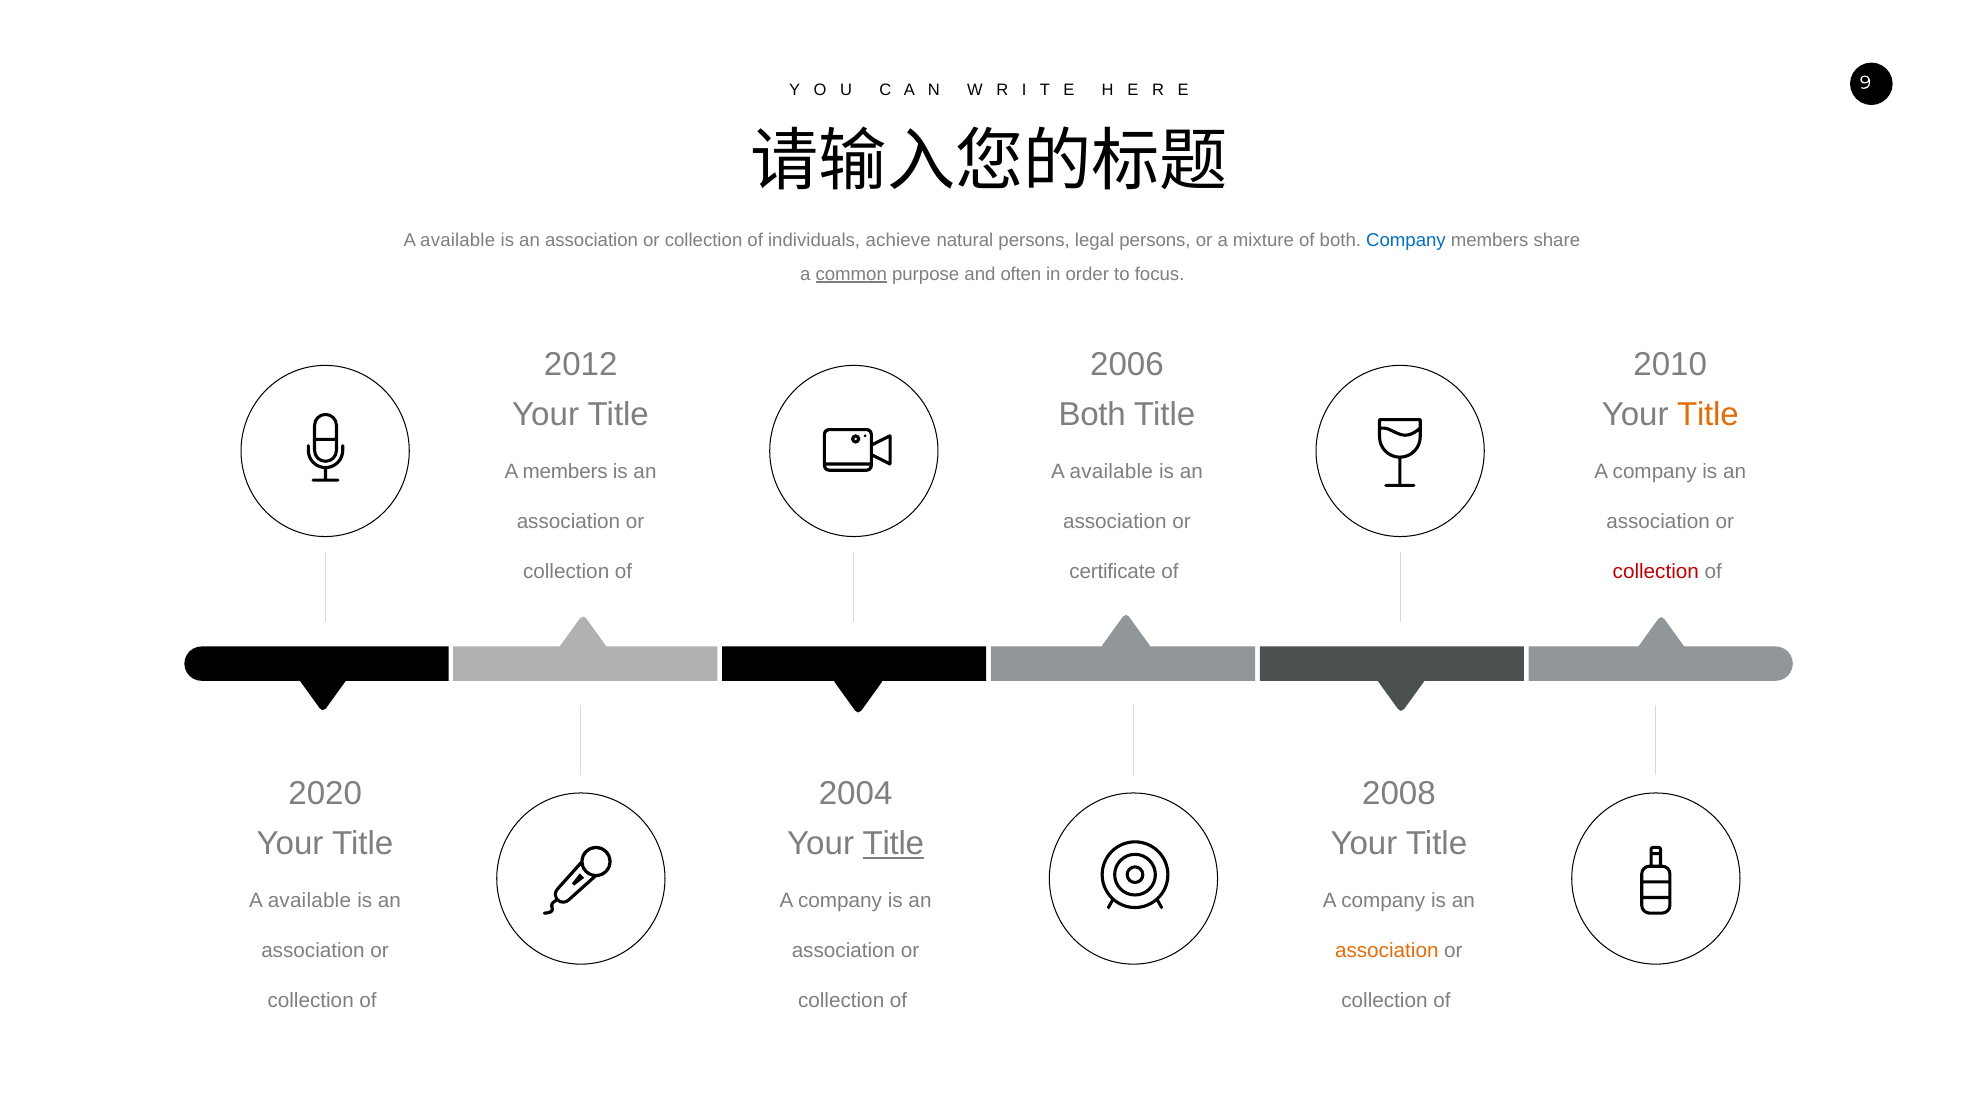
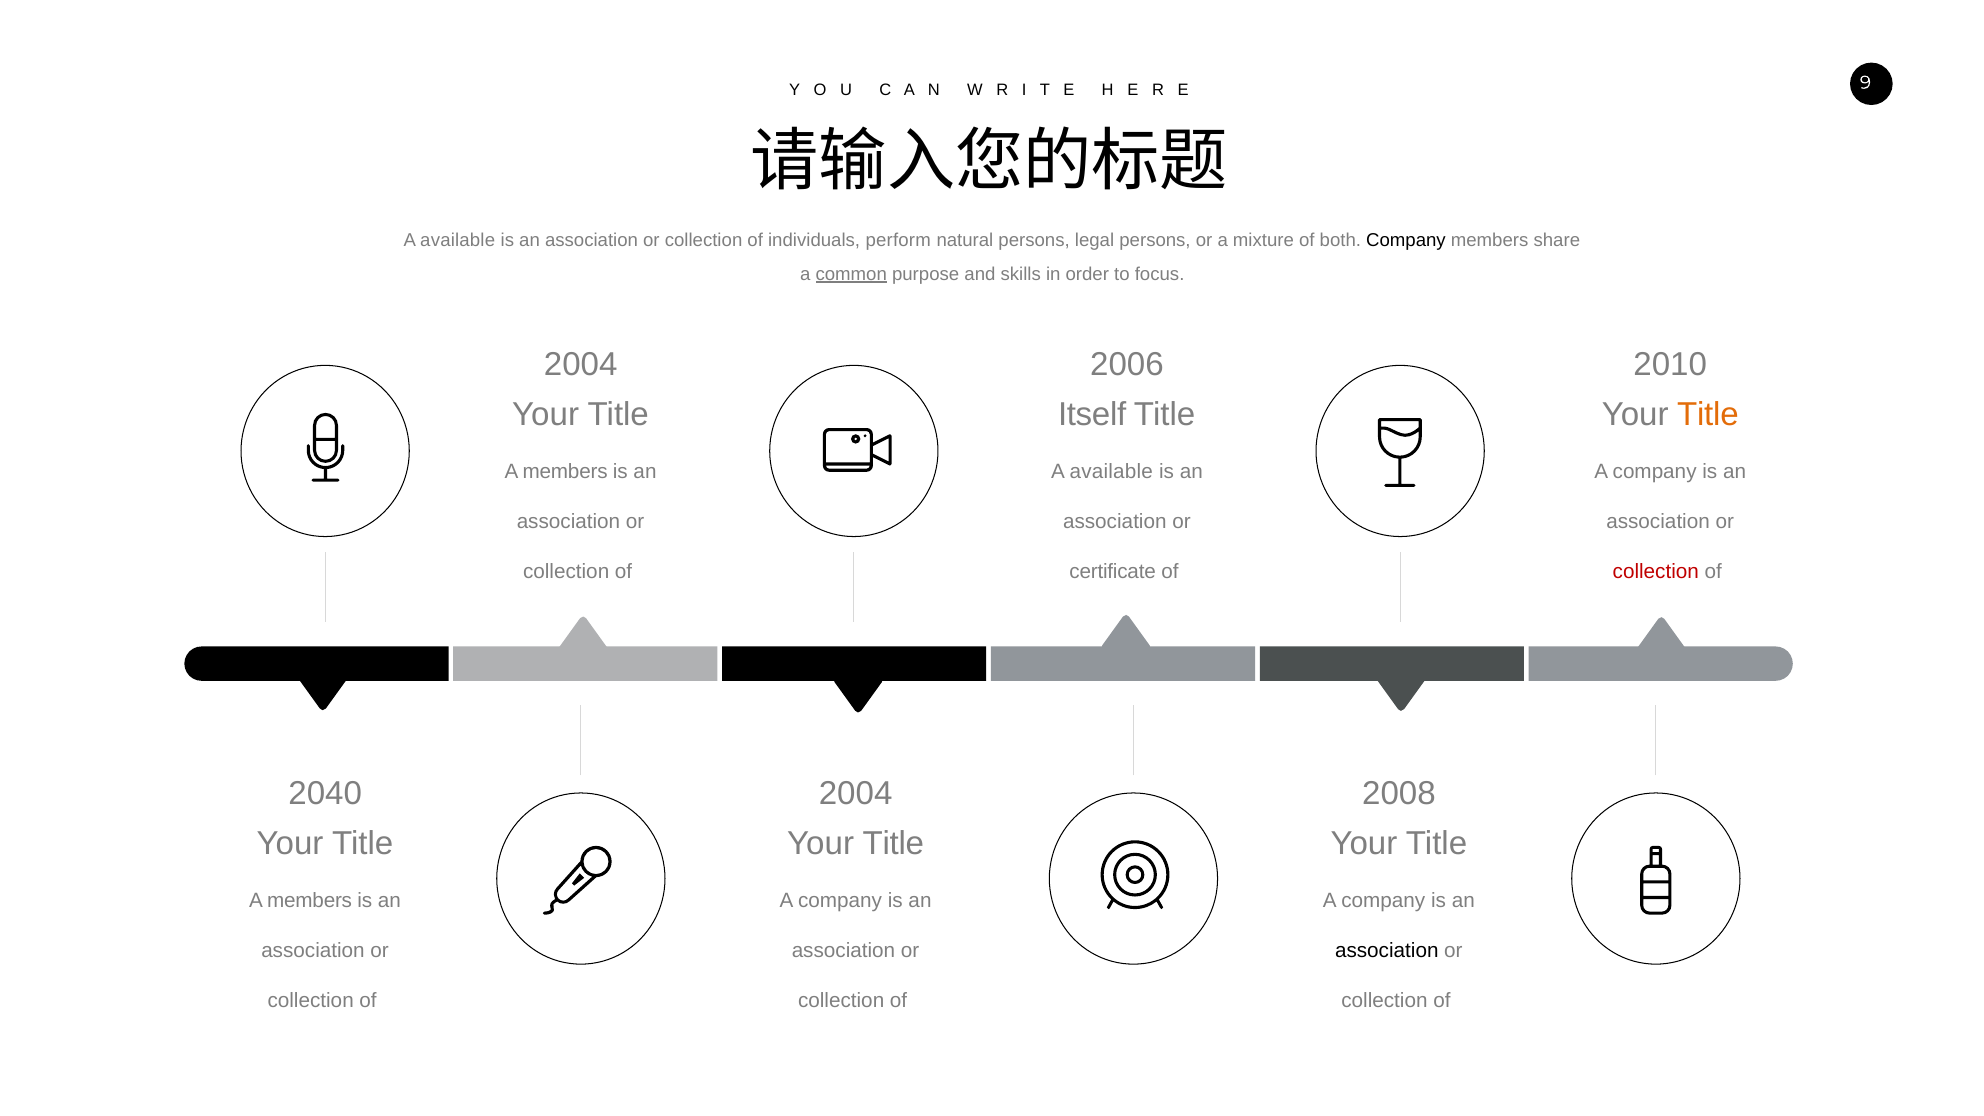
achieve: achieve -> perform (898, 241)
Company colour: blue -> black (1406, 241)
often: often -> skills (1021, 274)
2012: 2012 -> 2004 (581, 365)
Both: Both -> Itself (1092, 415)
2020: 2020 -> 2040 (325, 794)
Title underline: present -> none (893, 844)
available: available -> members (310, 901)
association colour: orange -> black (1387, 951)
